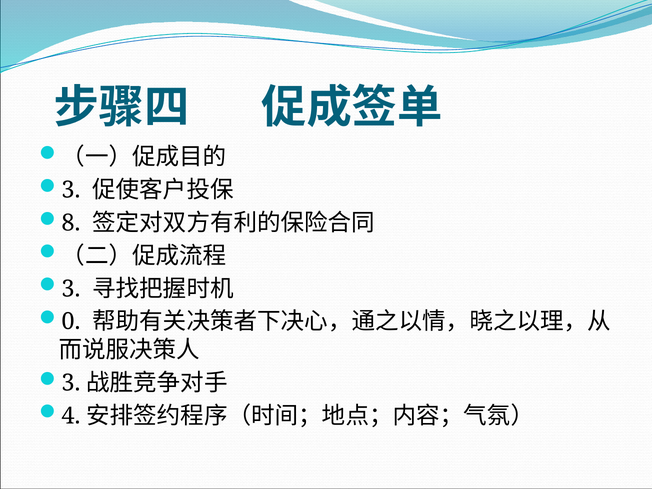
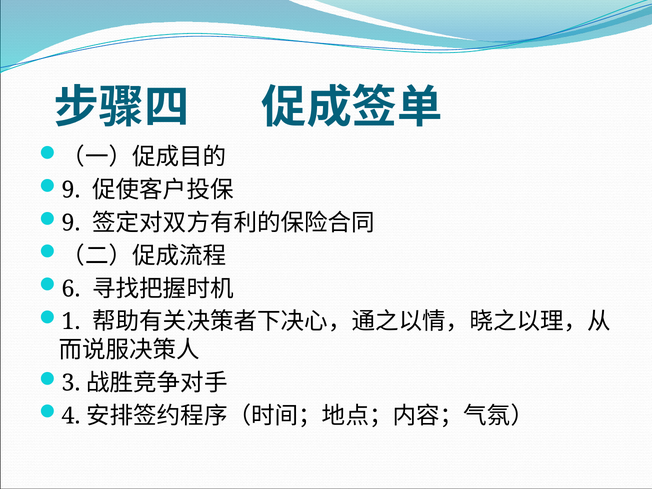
3: 3 -> 9 (71, 190)
8: 8 -> 9 (71, 223)
3: 3 -> 6 (71, 289)
0: 0 -> 1 (71, 322)
